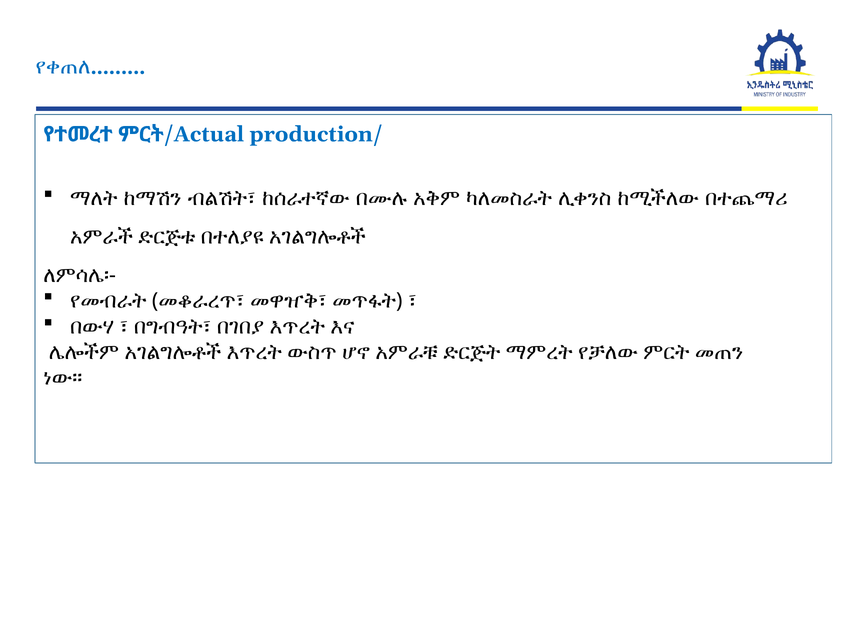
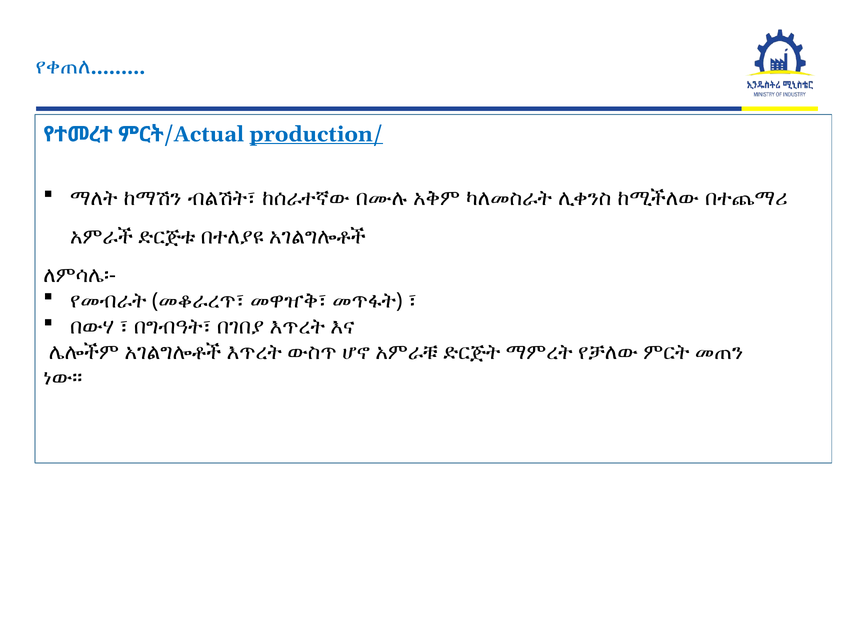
production/ underline: none -> present (316, 134)
